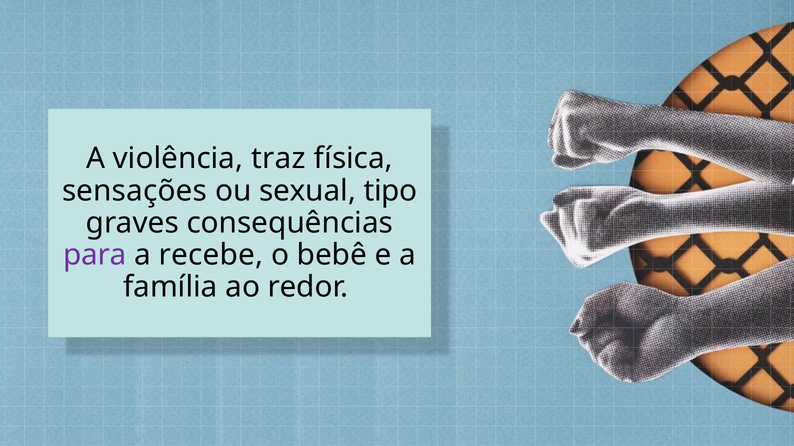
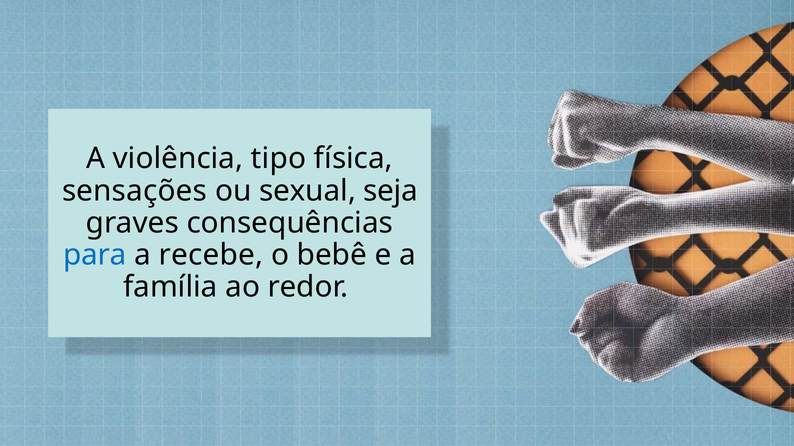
traz: traz -> tipo (278, 159)
tipo: tipo -> seja (391, 191)
para colour: purple -> blue (95, 255)
